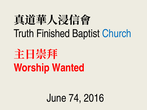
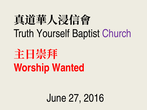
Finished: Finished -> Yourself (53, 34)
Church colour: blue -> purple (117, 34)
74: 74 -> 27 (75, 98)
